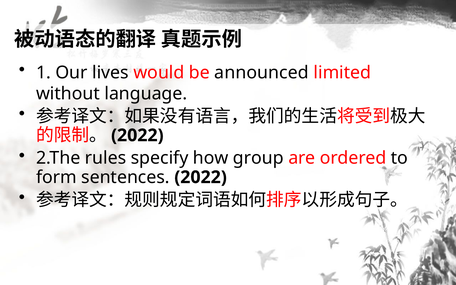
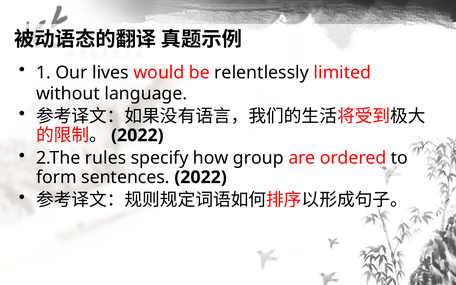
announced: announced -> relentlessly (262, 72)
